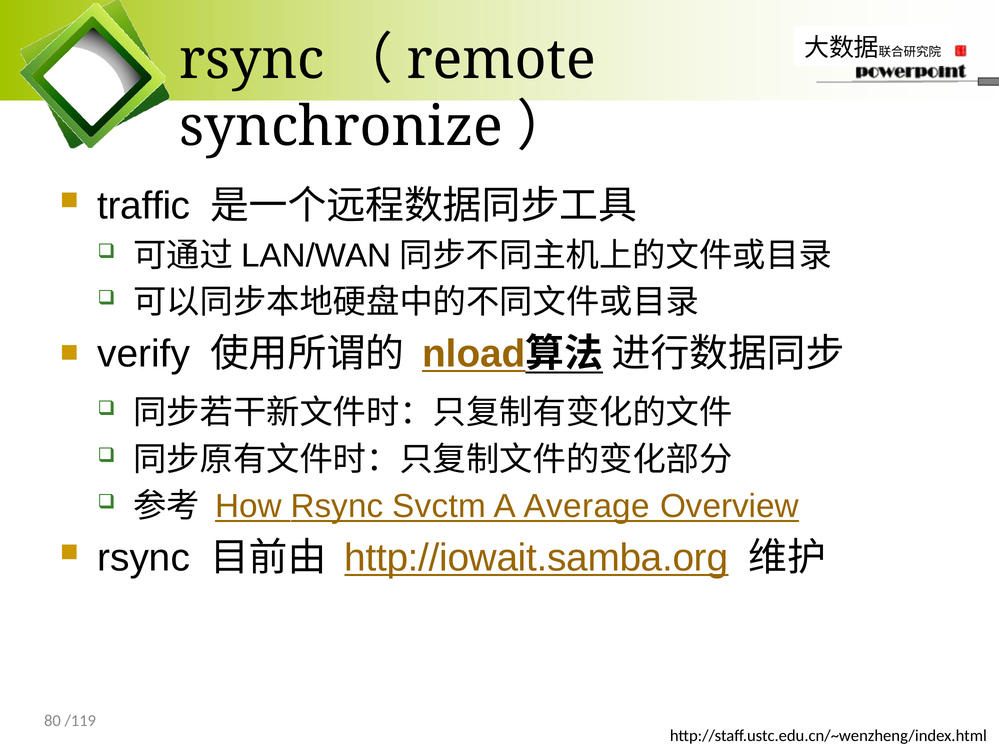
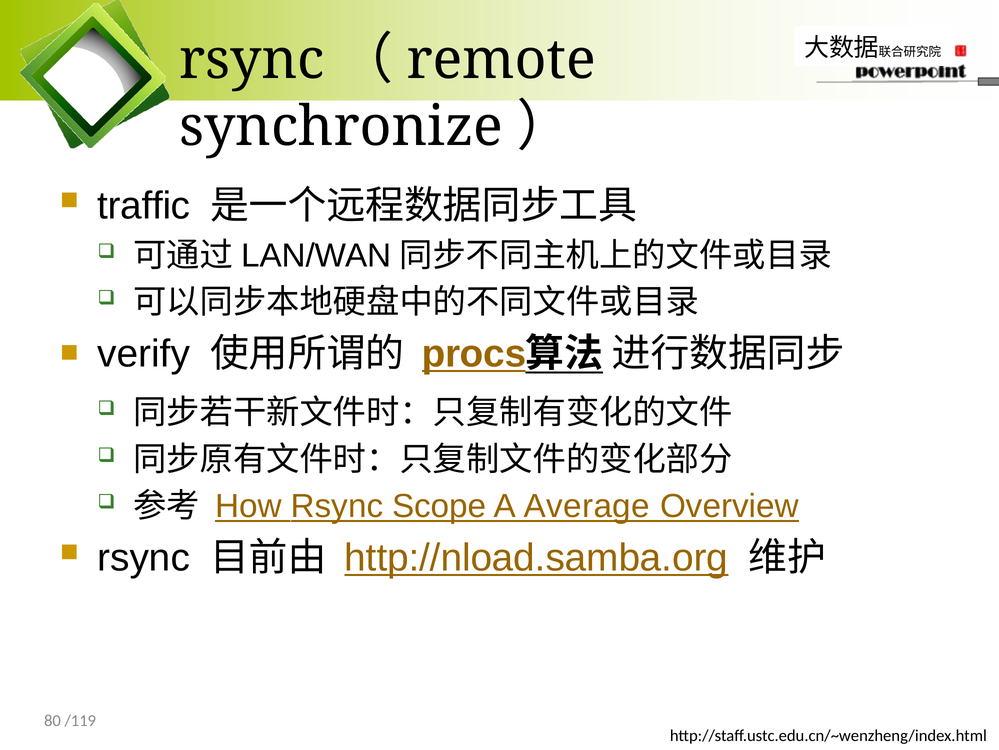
nload: nload -> procs (474, 354)
Svctm: Svctm -> Scope (439, 506)
http://iowait.samba.org: http://iowait.samba.org -> http://nload.samba.org (536, 557)
